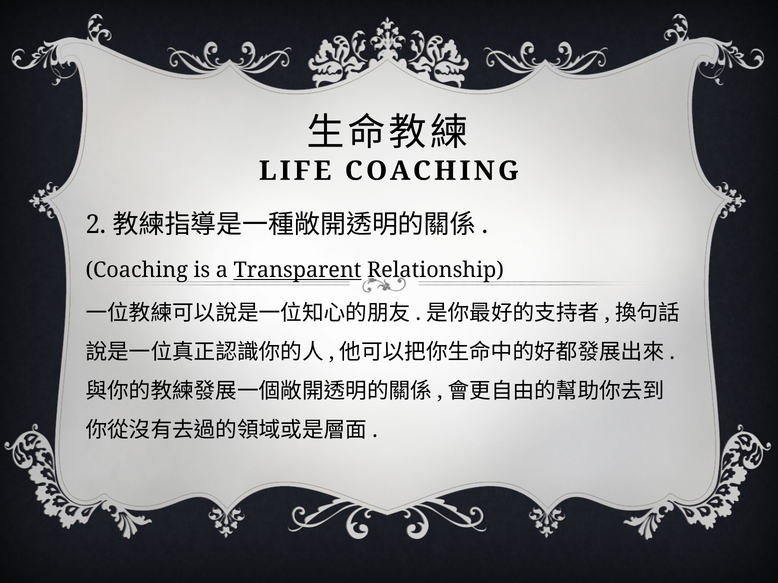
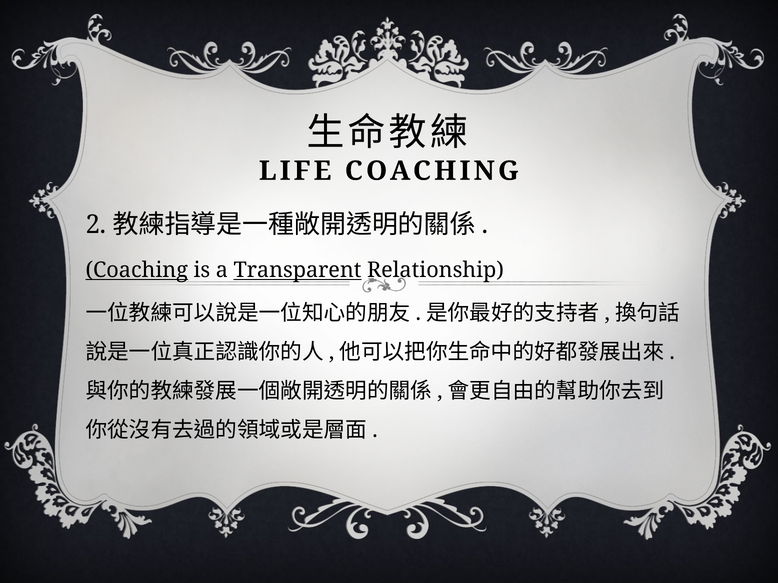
Coaching underline: none -> present (137, 270)
